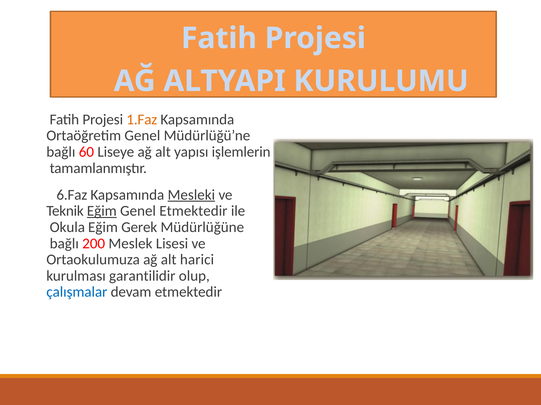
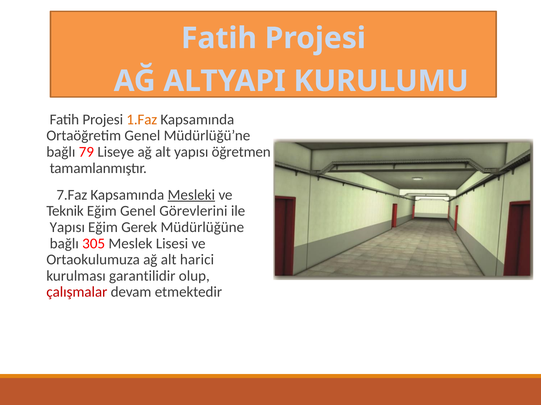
60: 60 -> 79 (86, 152)
işlemlerin: işlemlerin -> öğretmen (241, 152)
6.Faz: 6.Faz -> 7.Faz (72, 195)
Eğim underline: present -> none (102, 211)
Genel Etmektedir: Etmektedir -> Görevlerini (193, 211)
Okula: Okula -> Yapısı (67, 228)
200: 200 -> 305 (94, 244)
çalışmalar colour: blue -> red (77, 293)
